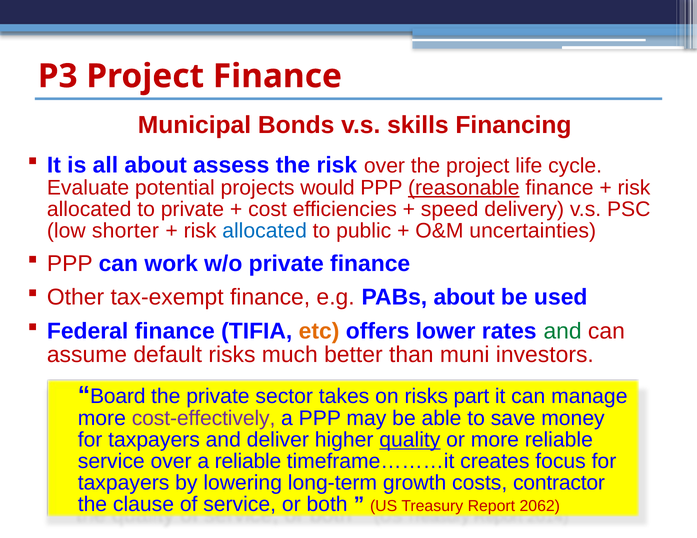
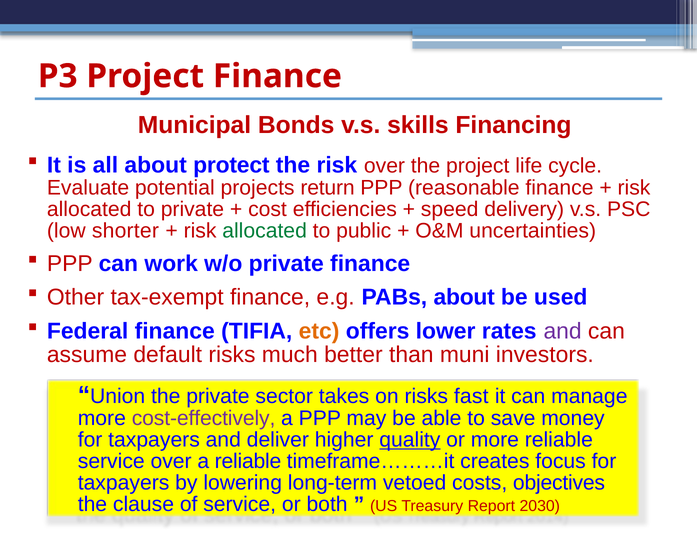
assess: assess -> protect (231, 165)
would: would -> return (328, 188)
reasonable underline: present -> none (464, 188)
allocated colour: blue -> green (265, 231)
and colour: green -> purple (563, 332)
Board: Board -> Union (118, 396)
part: part -> fast (471, 396)
growth: growth -> vetoed (415, 483)
contractor: contractor -> objectives (559, 483)
2062: 2062 -> 2030 (540, 507)
